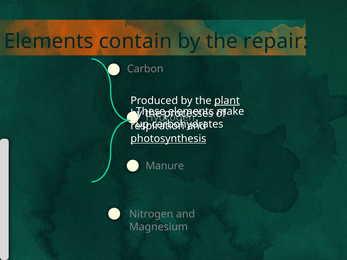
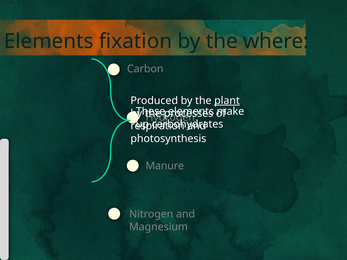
contain: contain -> fixation (136, 41)
repair: repair -> where (276, 41)
photosynthesis underline: present -> none (168, 139)
